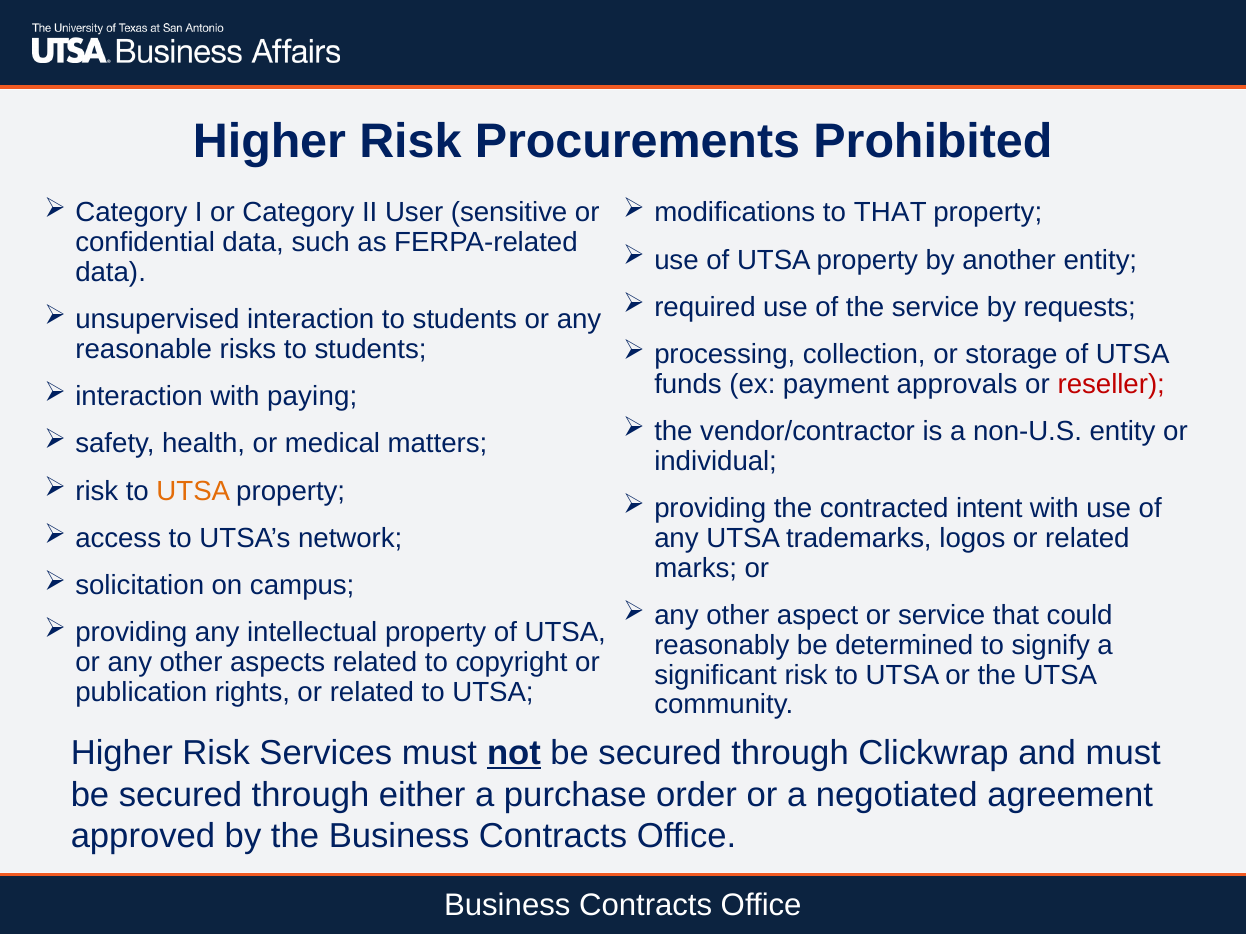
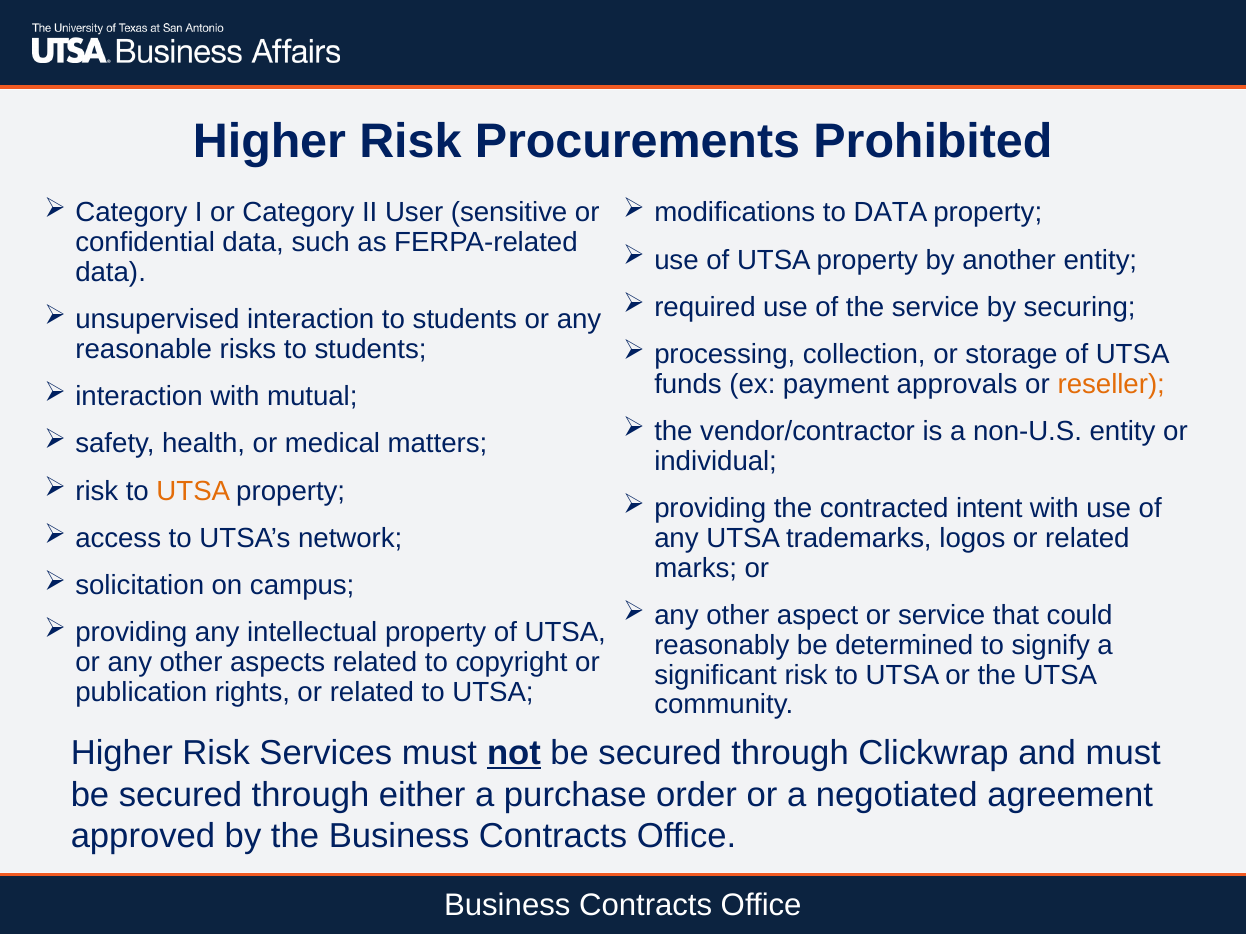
to THAT: THAT -> DATA (890, 213)
requests: requests -> securing (1080, 307)
reseller colour: red -> orange (1111, 384)
paying: paying -> mutual (312, 397)
